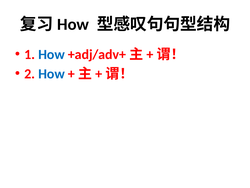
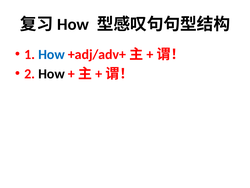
How colour: blue -> black (52, 74)
